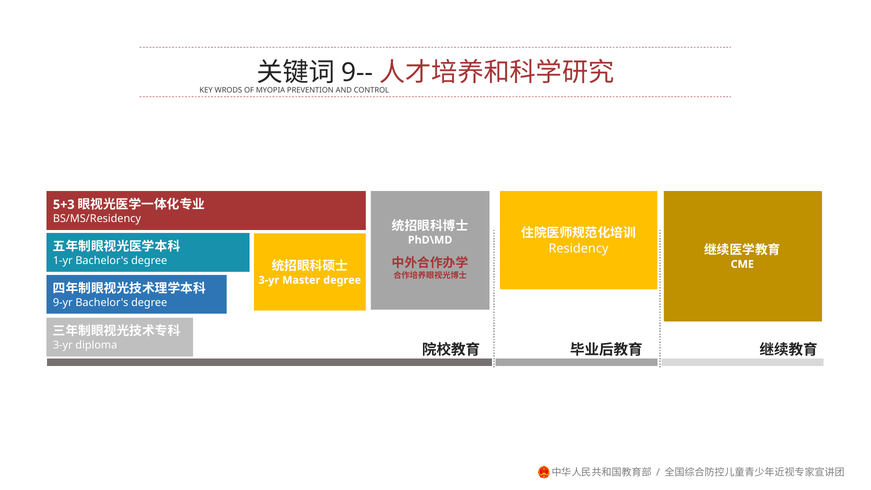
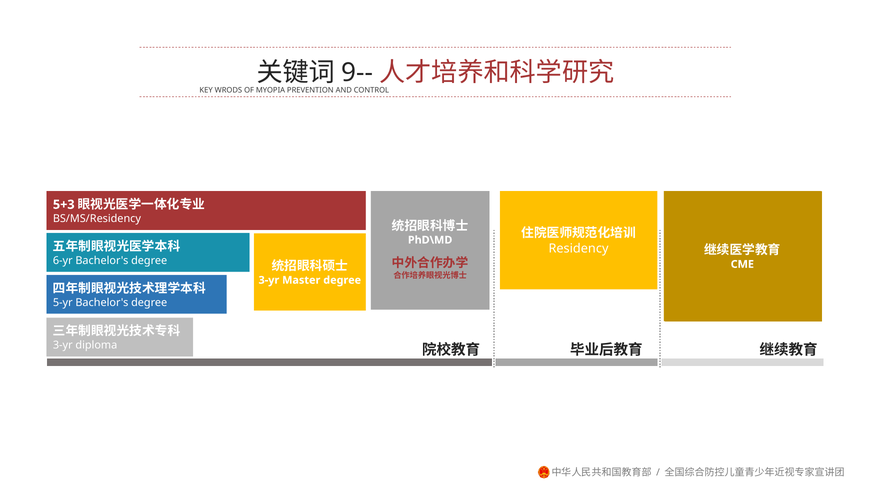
1-yr: 1-yr -> 6-yr (63, 261)
9-yr: 9-yr -> 5-yr (63, 302)
